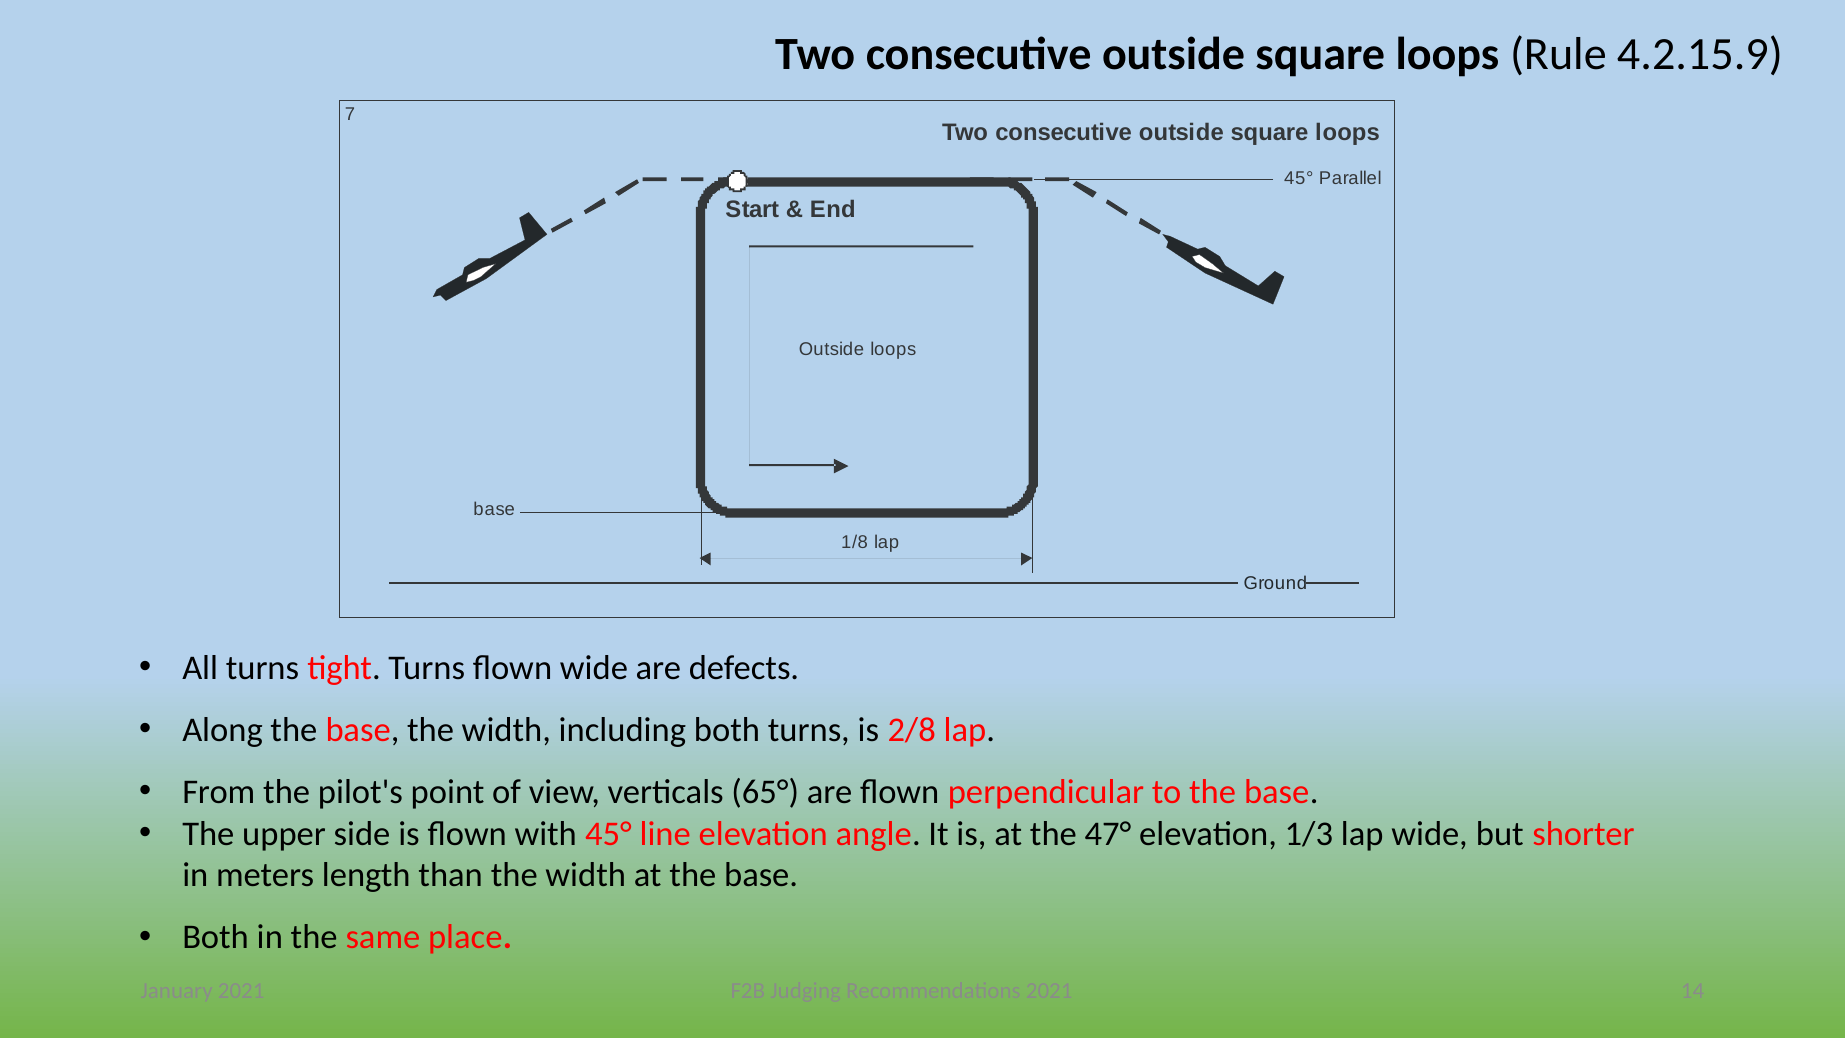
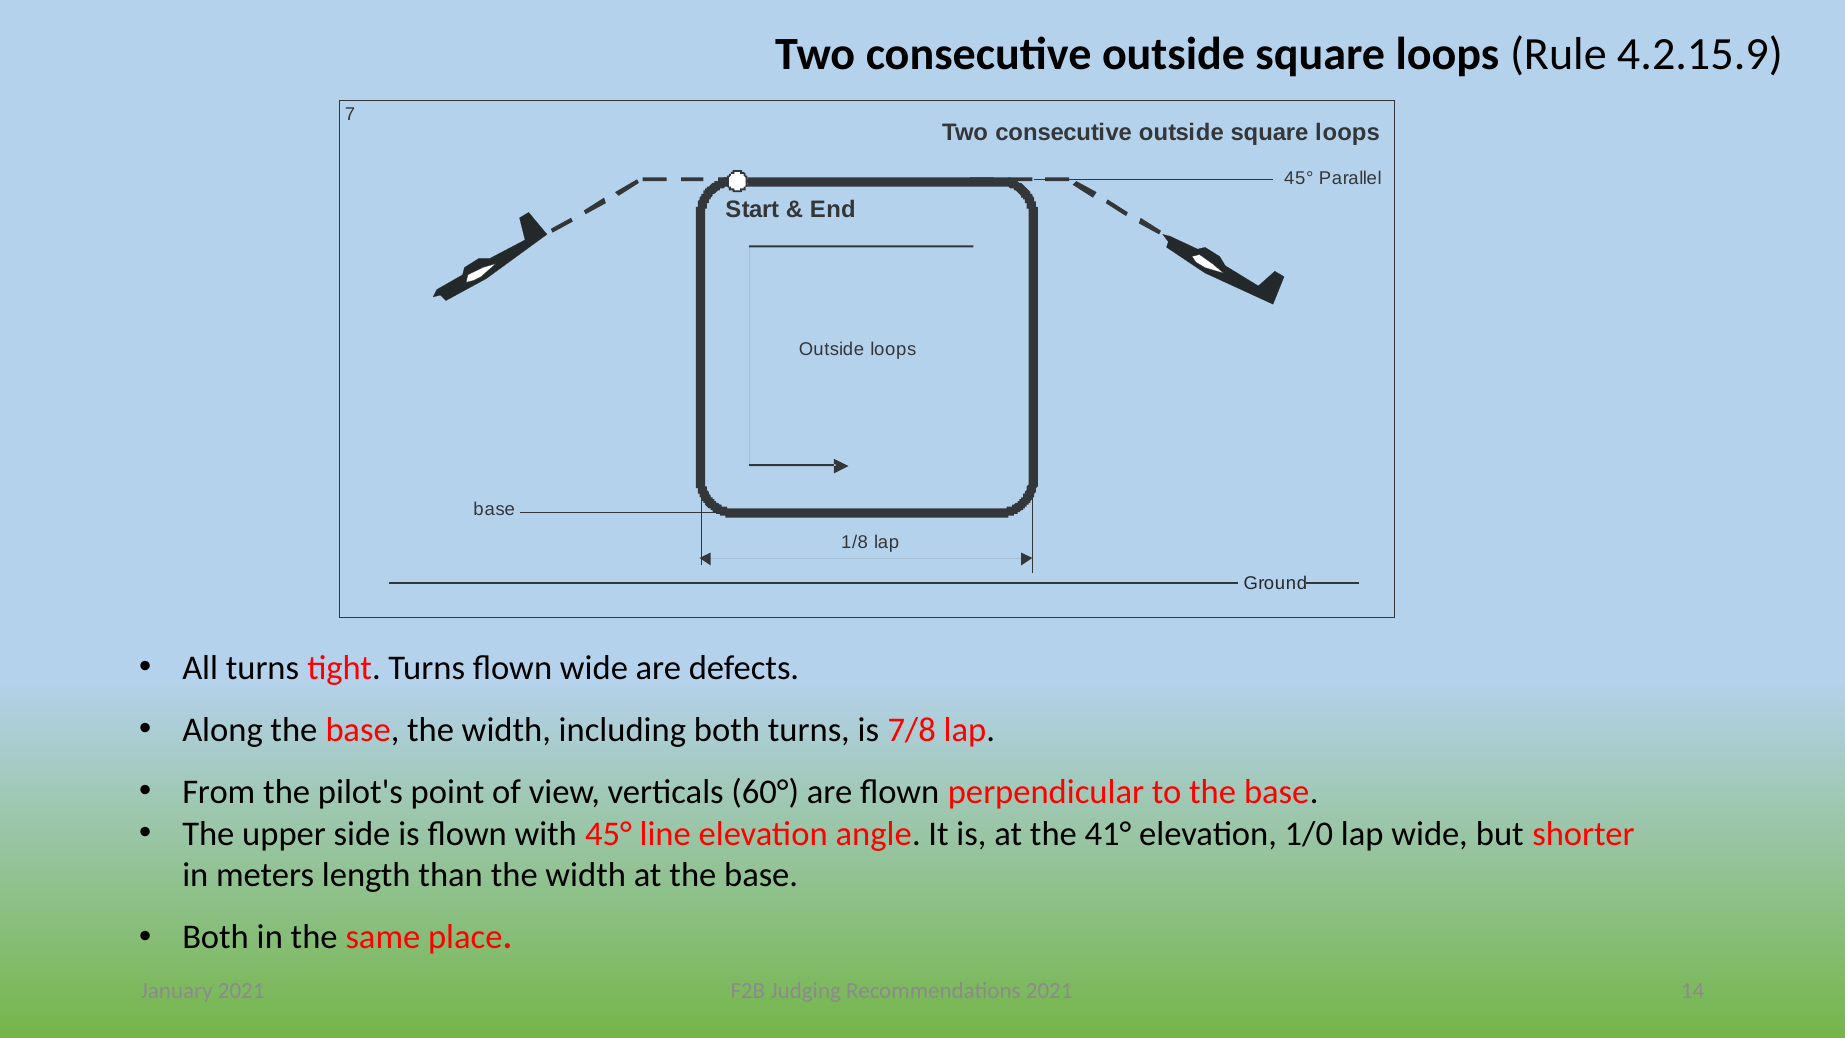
2/8: 2/8 -> 7/8 (912, 730)
65°: 65° -> 60° (765, 792)
47°: 47° -> 41° (1108, 834)
1/3: 1/3 -> 1/0 (1309, 834)
